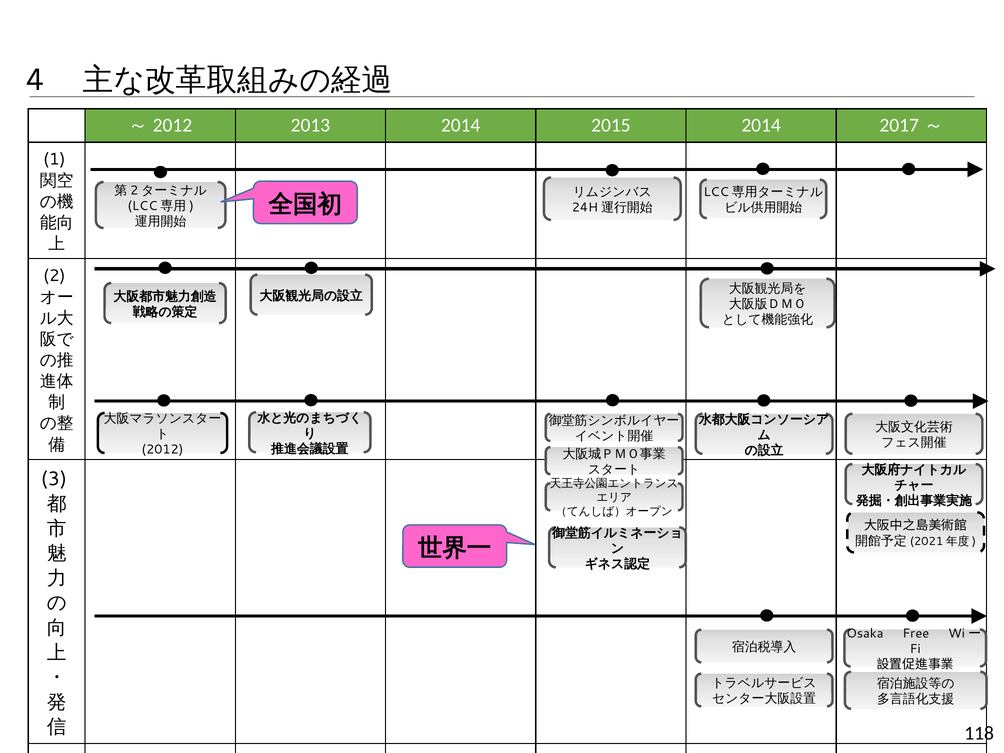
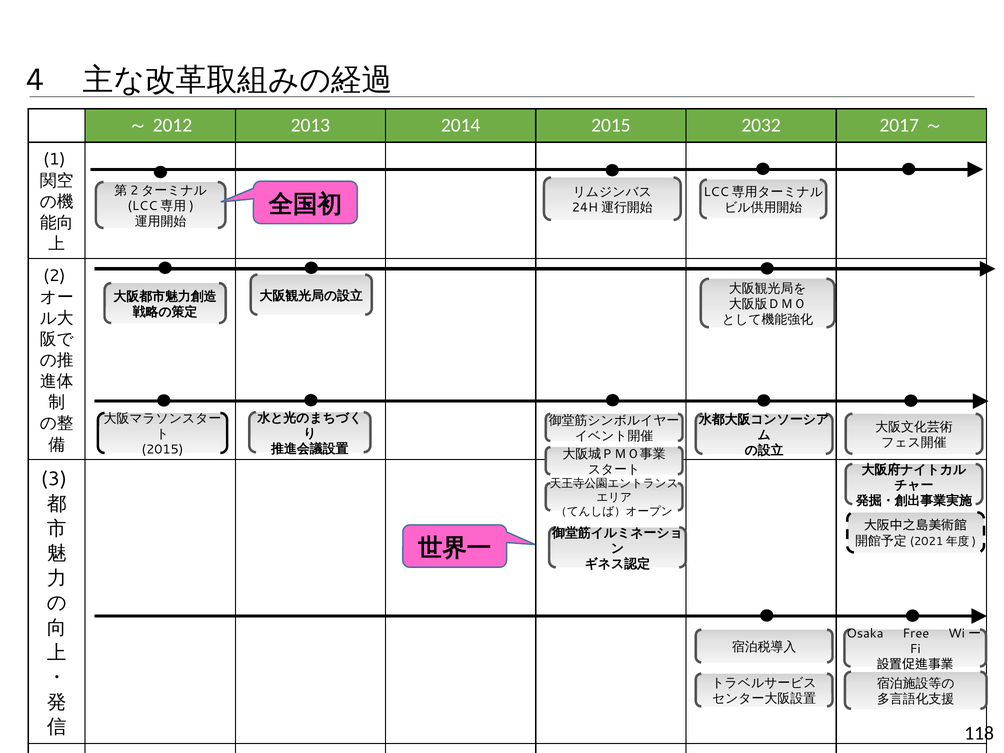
2015 2014: 2014 -> 2032 (761, 125)
2012: 2012 -> 2015 (162, 449)
